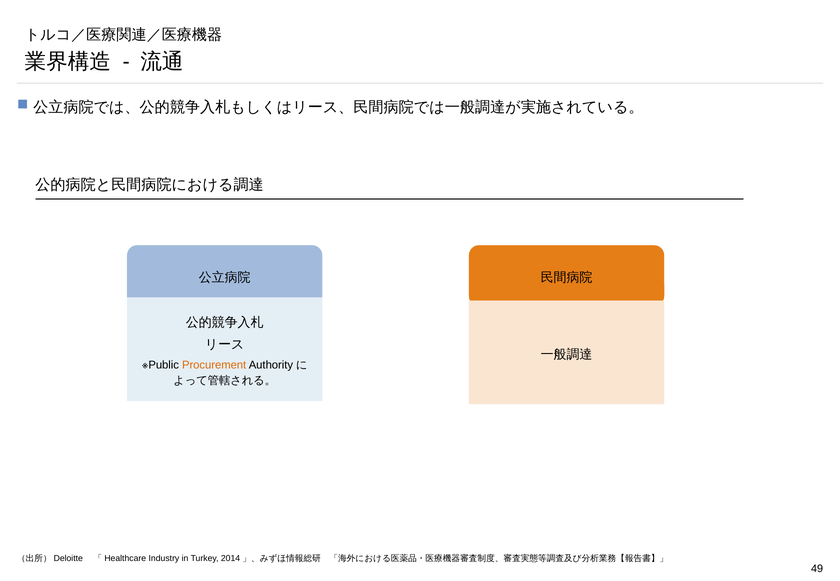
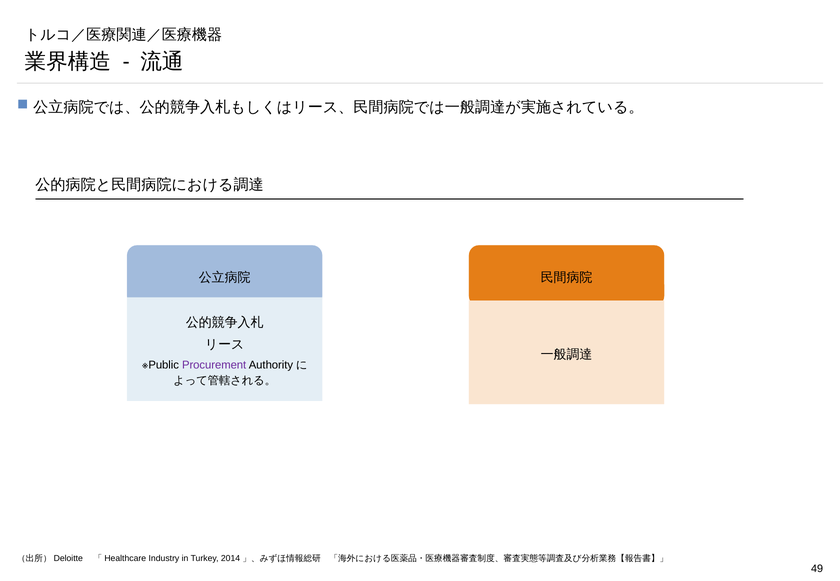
Procurement colour: orange -> purple (214, 365)
